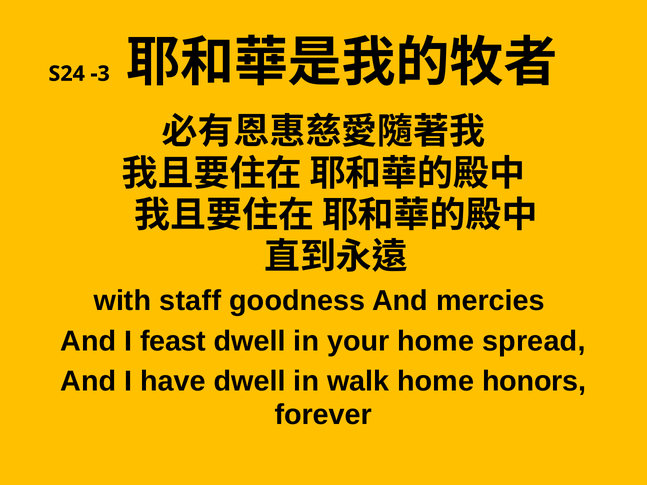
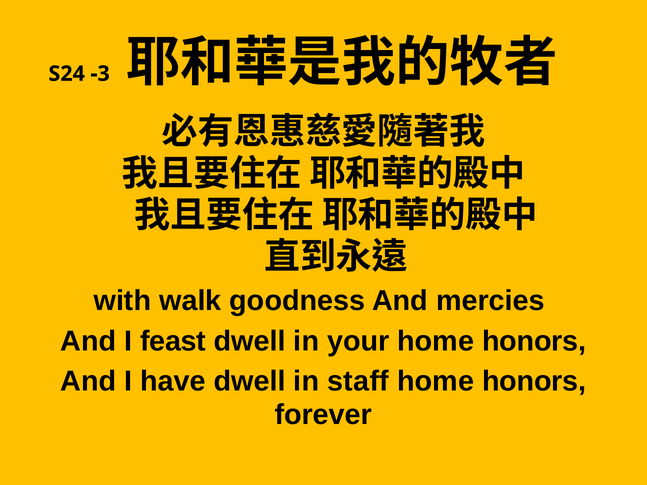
staff: staff -> walk (190, 301)
your home spread: spread -> honors (534, 341)
walk: walk -> staff (358, 382)
